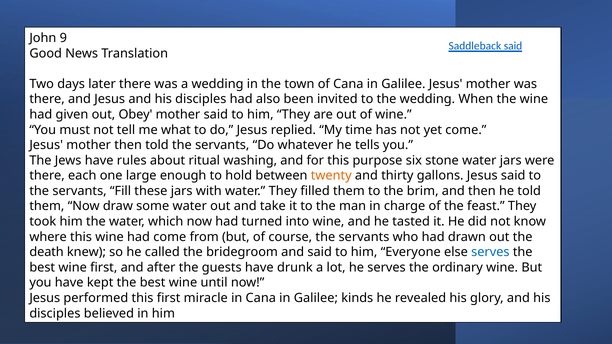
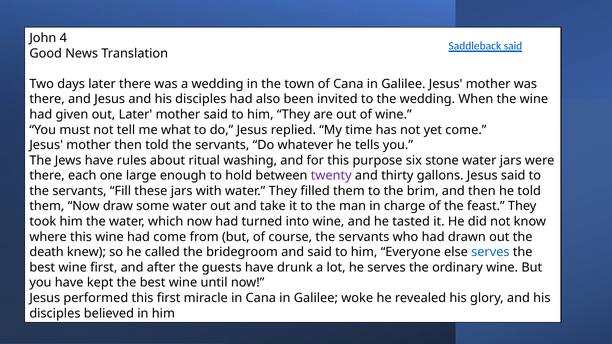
9: 9 -> 4 (63, 38)
out Obey: Obey -> Later (135, 115)
twenty colour: orange -> purple (331, 176)
kinds: kinds -> woke (357, 298)
